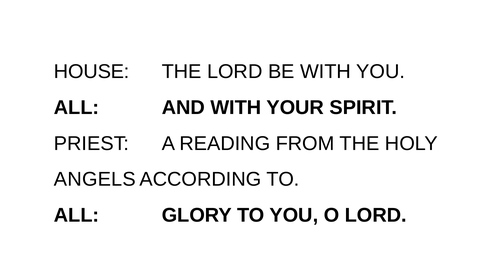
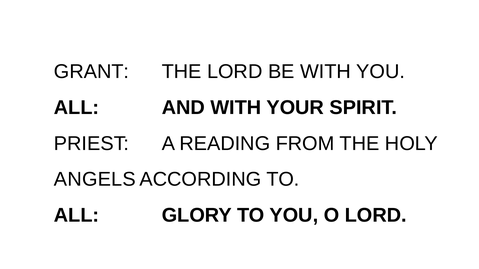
HOUSE: HOUSE -> GRANT (92, 72)
